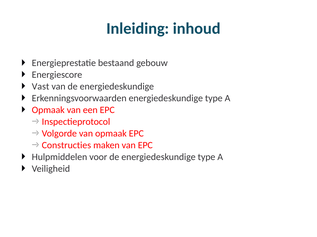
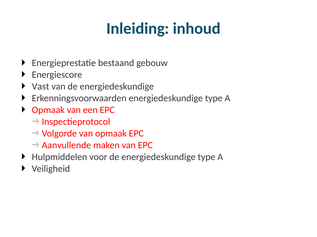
Constructies: Constructies -> Aanvullende (66, 146)
